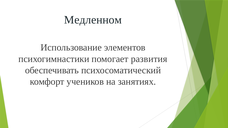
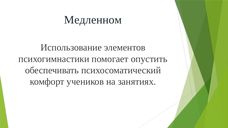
развития: развития -> опустить (149, 59)
